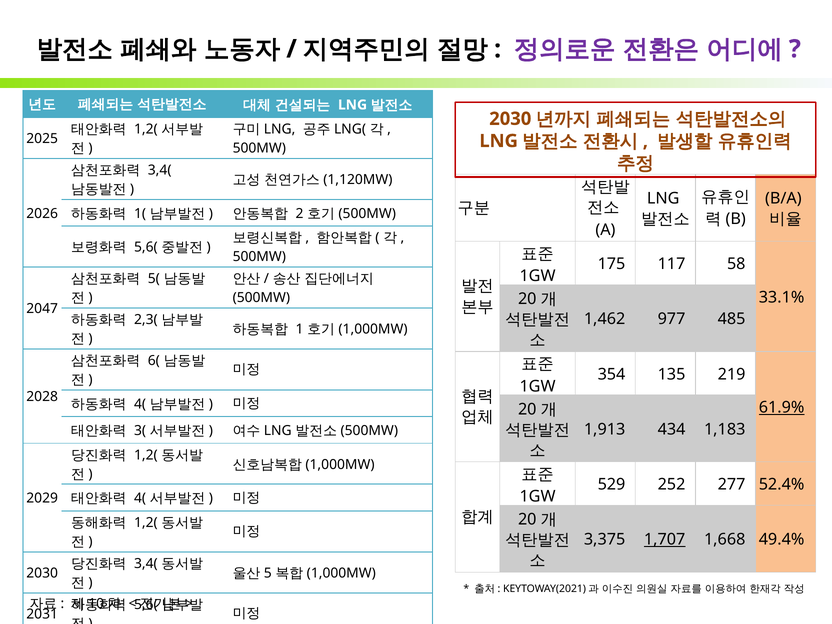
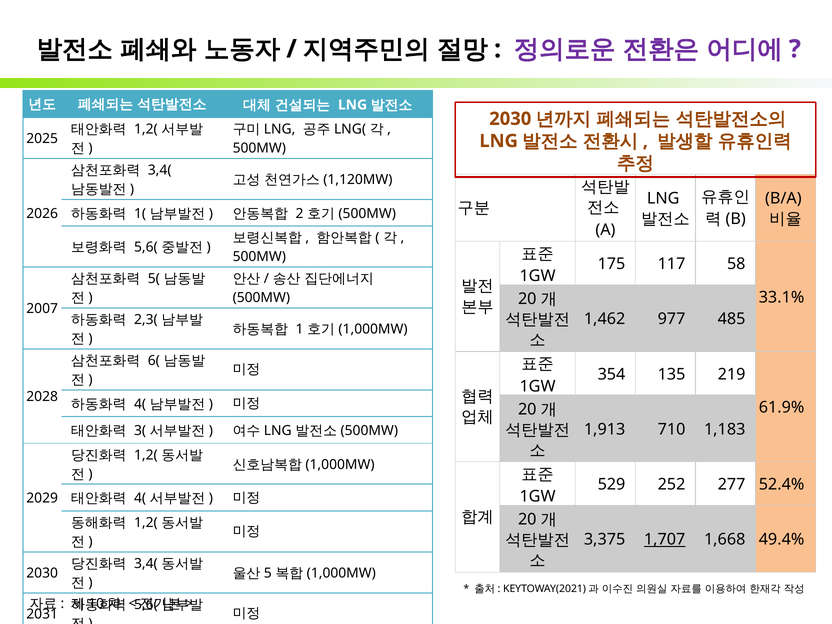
2047: 2047 -> 2007 (42, 309)
61.9% underline: present -> none (782, 408)
434: 434 -> 710 (672, 429)
